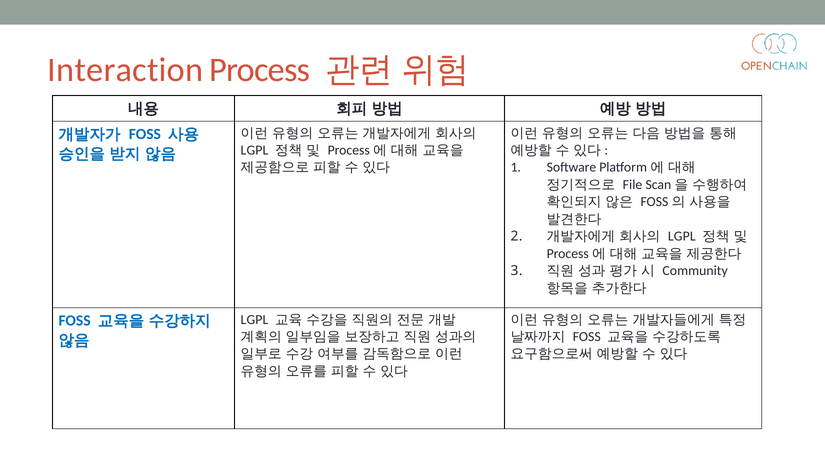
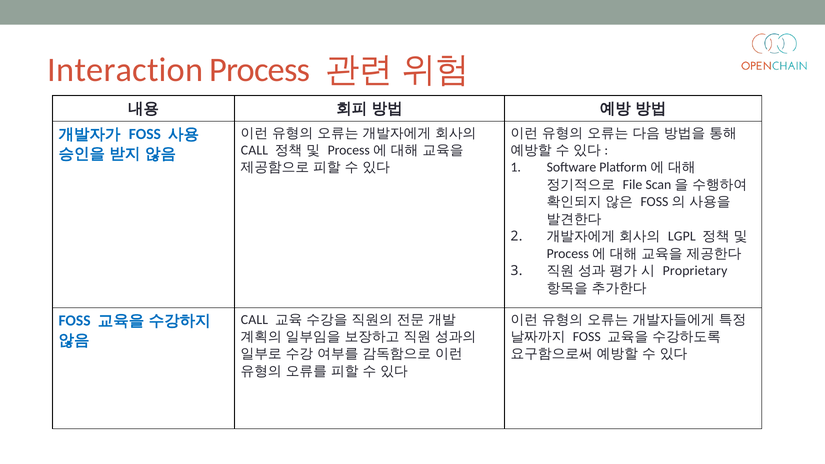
LGPL: LGPL -> CALL (254, 150)
Community: Community -> Proprietary (695, 271)
LGPL: LGPL -> CALL (254, 320)
